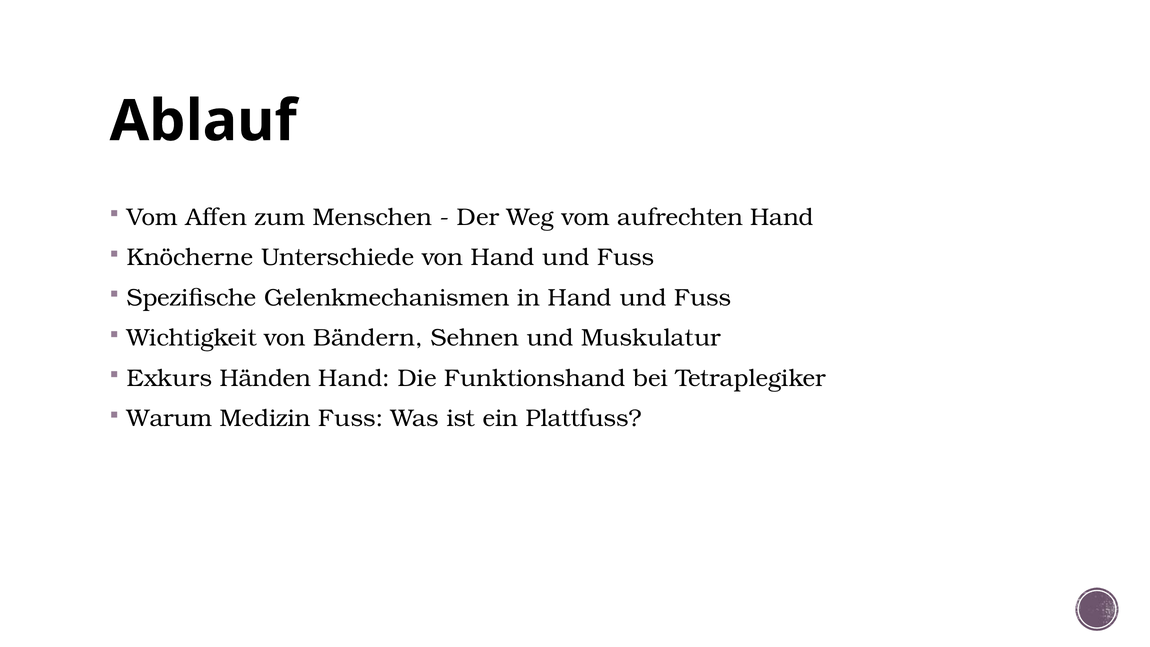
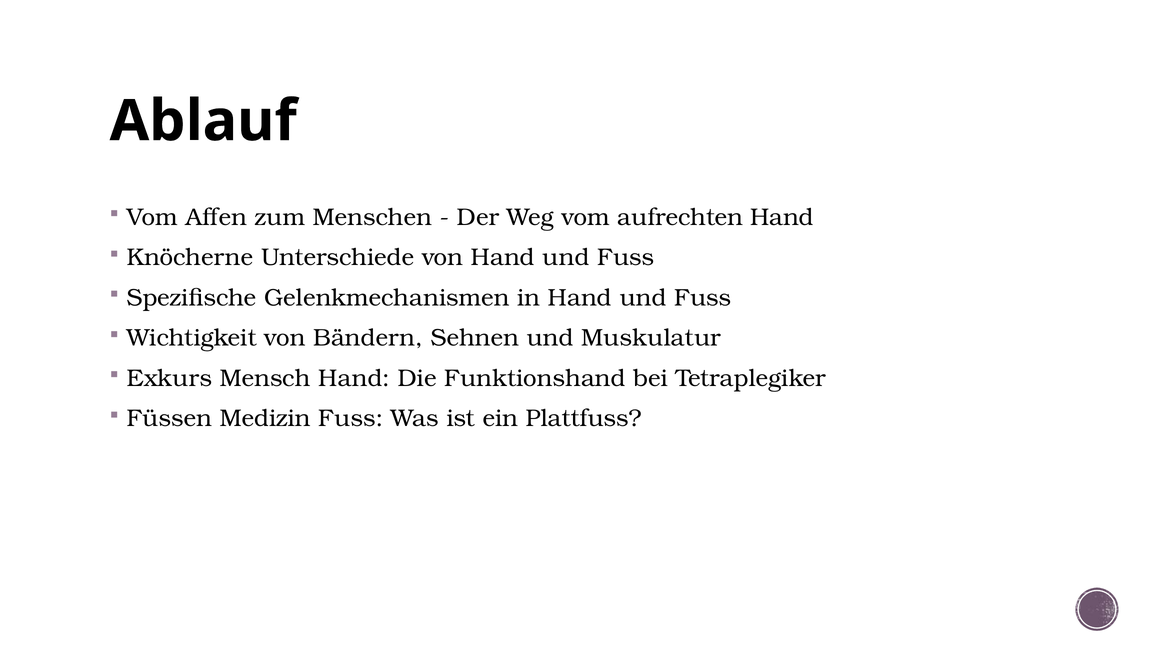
Händen: Händen -> Mensch (265, 378)
Warum: Warum -> Füssen (169, 418)
